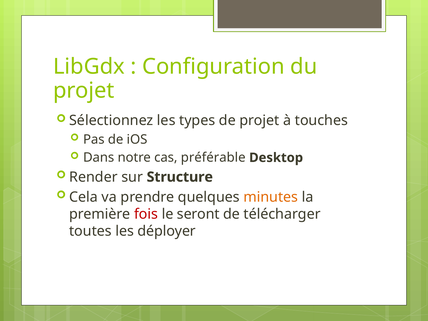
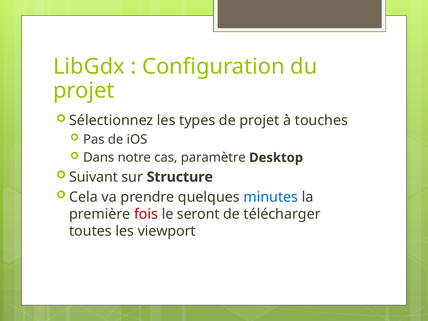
préférable: préférable -> paramètre (213, 158)
Render: Render -> Suivant (94, 177)
minutes colour: orange -> blue (271, 197)
déployer: déployer -> viewport (167, 231)
